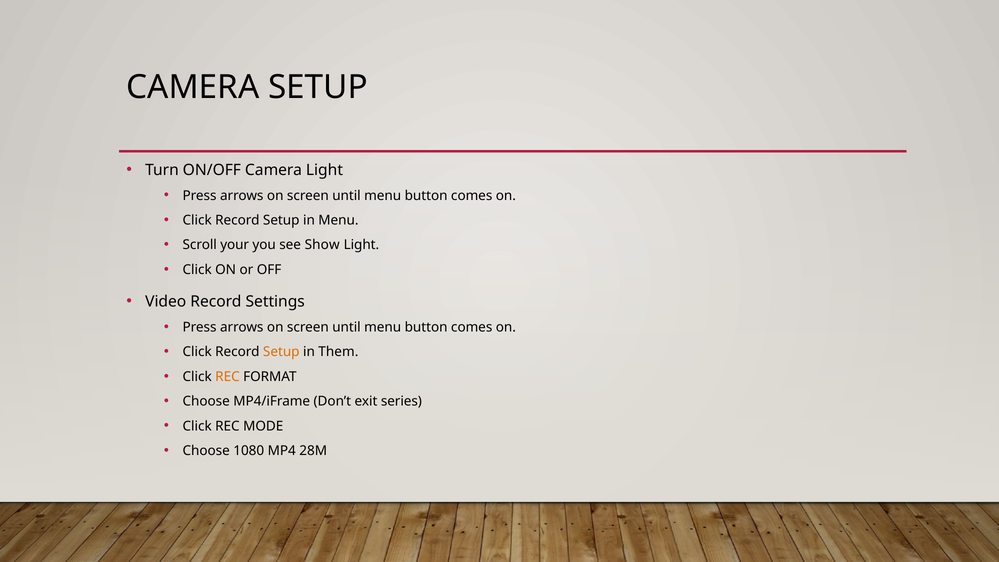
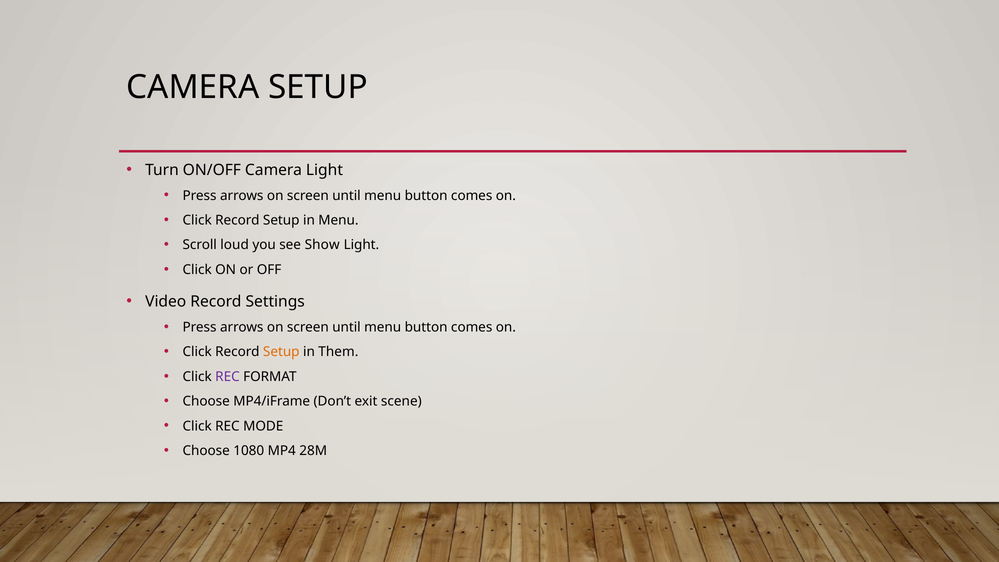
your: your -> loud (235, 245)
REC colour: orange -> purple (227, 377)
series: series -> scene (401, 401)
